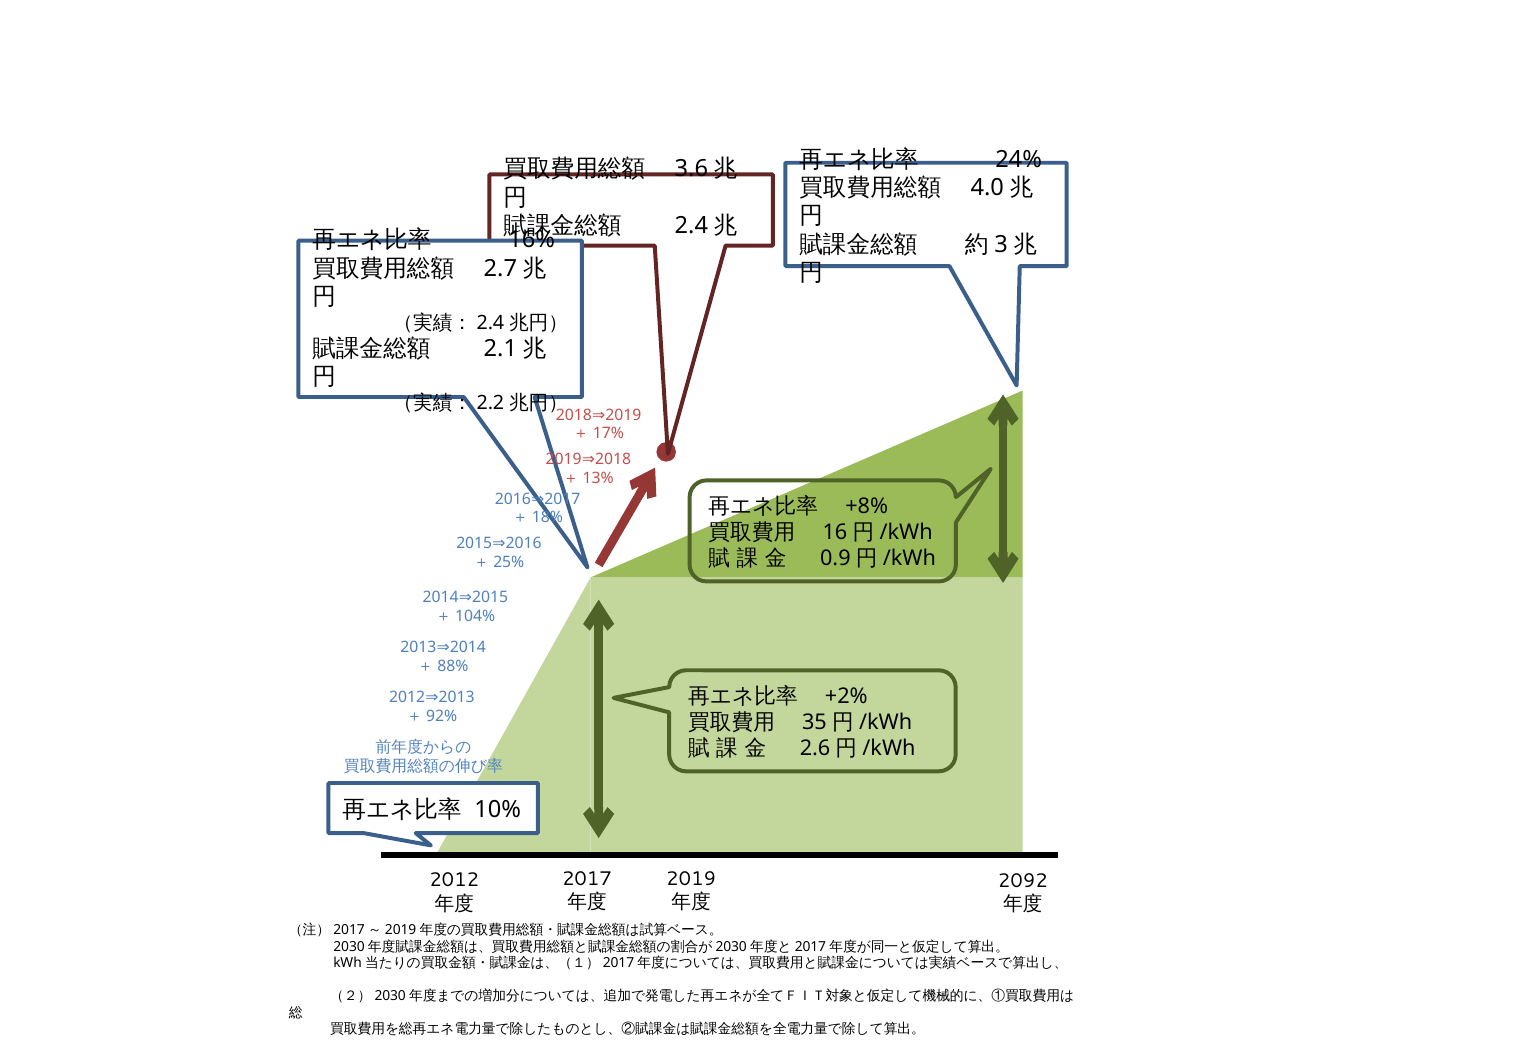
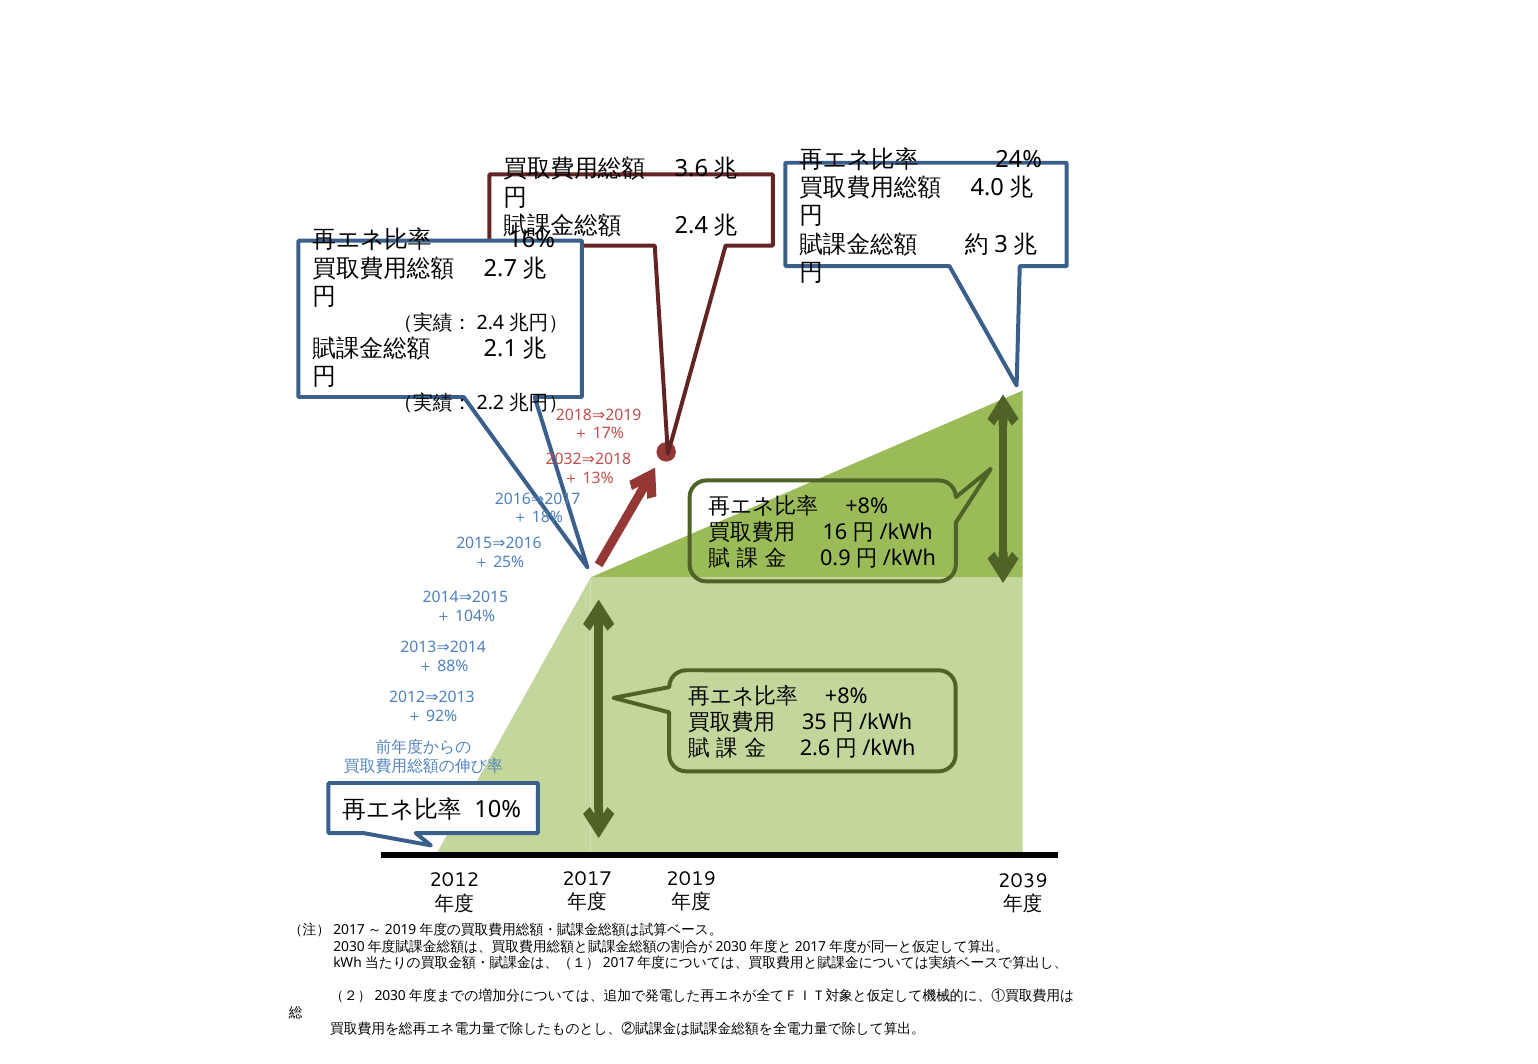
2019: 2019 -> 2032 (564, 460)
+2%: +2% -> +8% (846, 697)
2092: 2092 -> 2039 (1023, 881)
